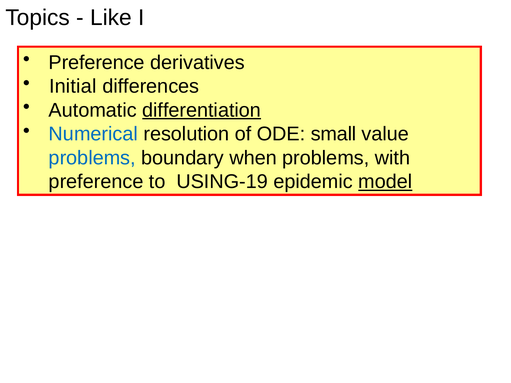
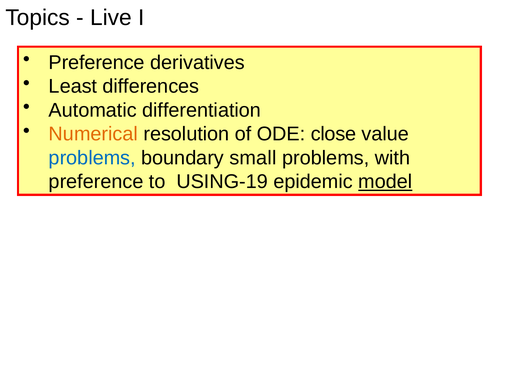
Like: Like -> Live (111, 18)
Initial: Initial -> Least (73, 86)
differentiation underline: present -> none (202, 110)
Numerical colour: blue -> orange (93, 134)
small: small -> close (334, 134)
when: when -> small (253, 158)
